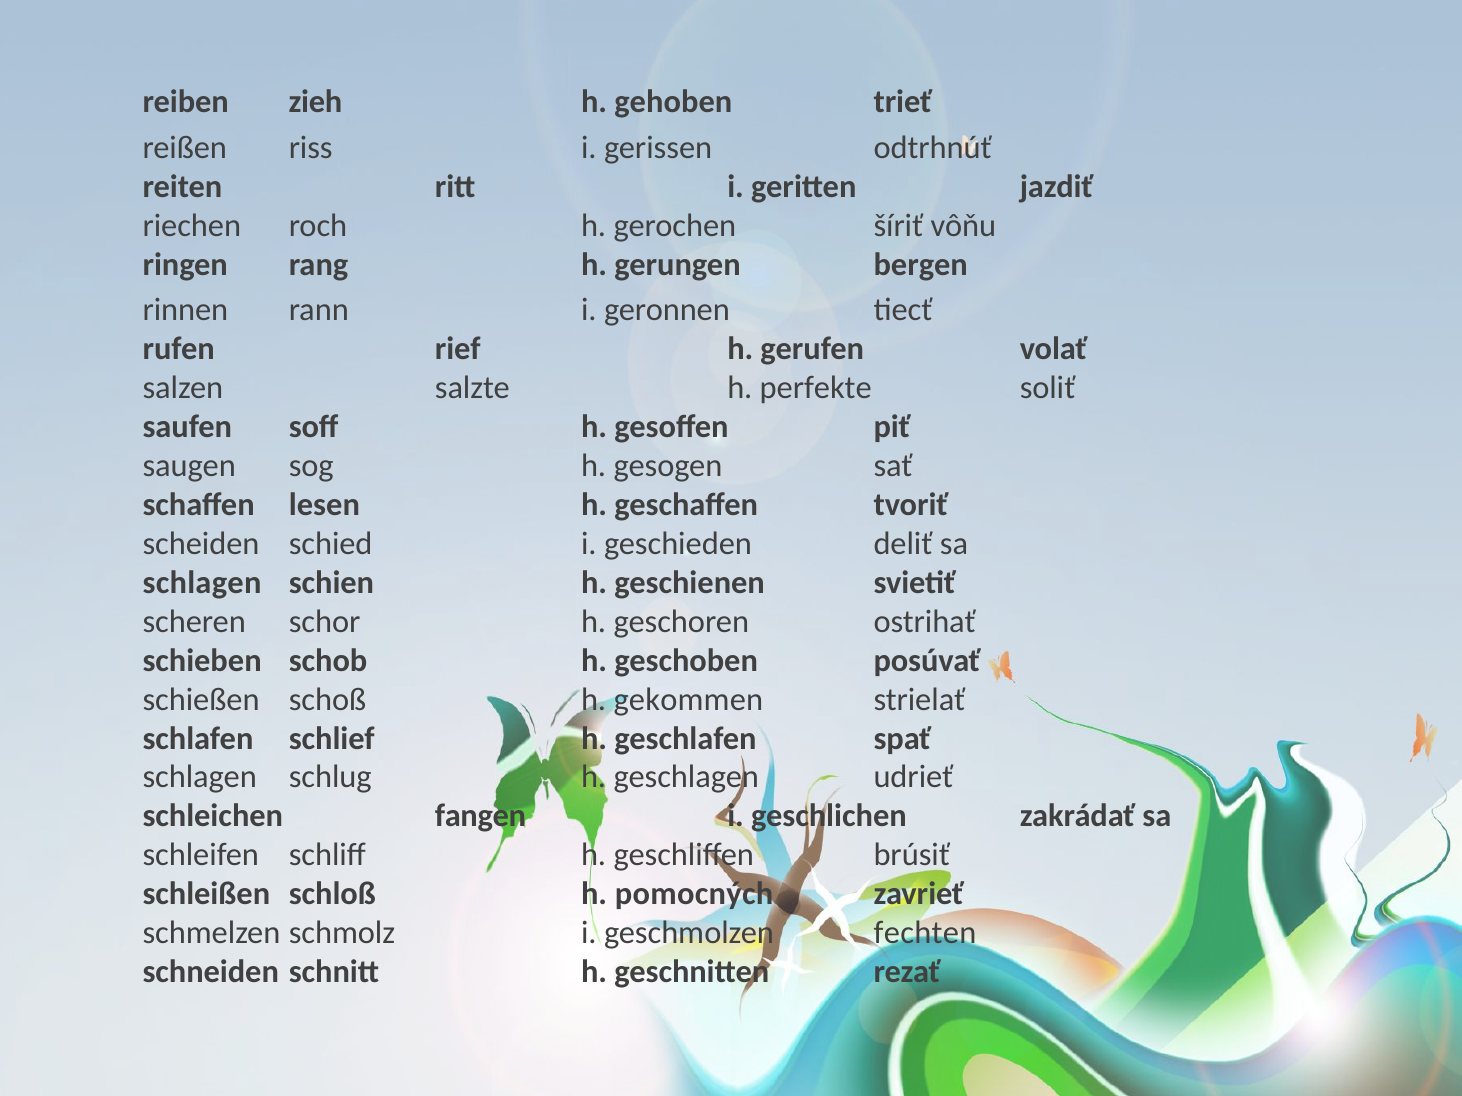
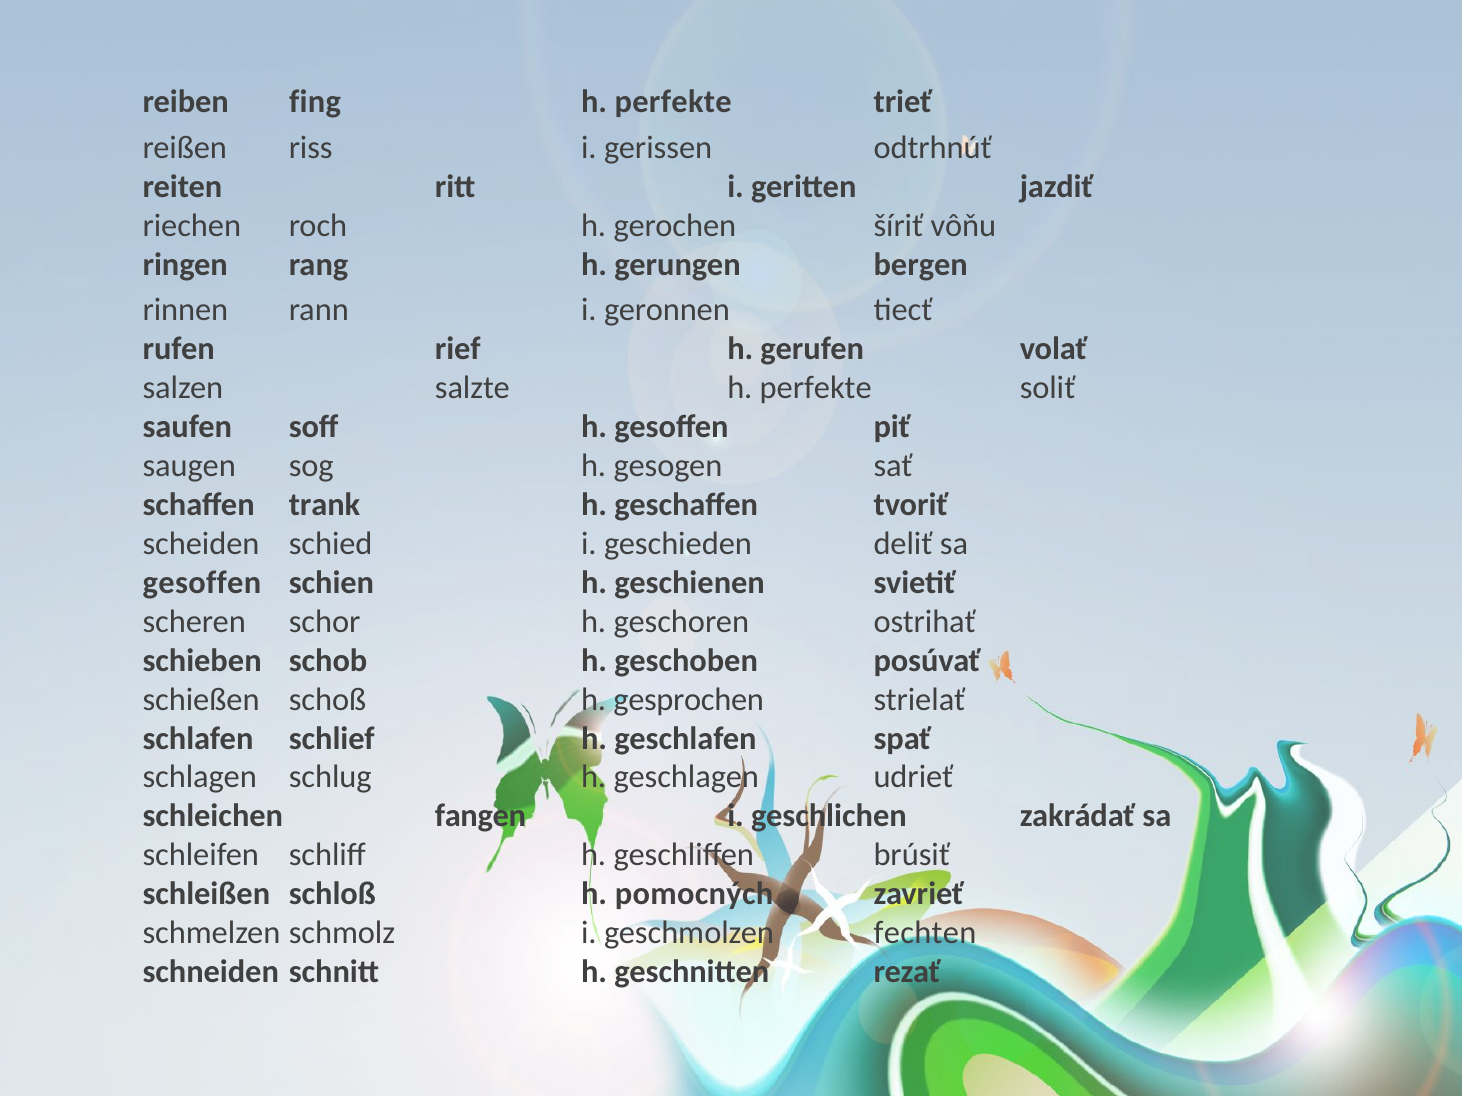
zieh: zieh -> fing (315, 102)
gehoben: gehoben -> perfekte (673, 102)
lesen: lesen -> trank (324, 505)
schlagen: schlagen -> gesoffen (202, 583)
gekommen: gekommen -> gesprochen (689, 700)
